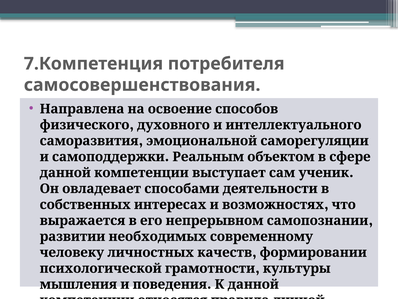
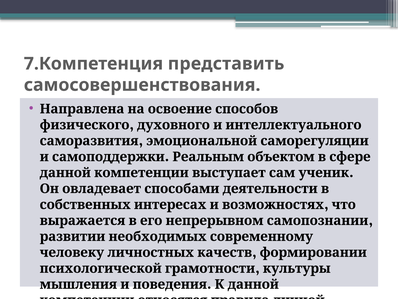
потребителя: потребителя -> представить (226, 64)
